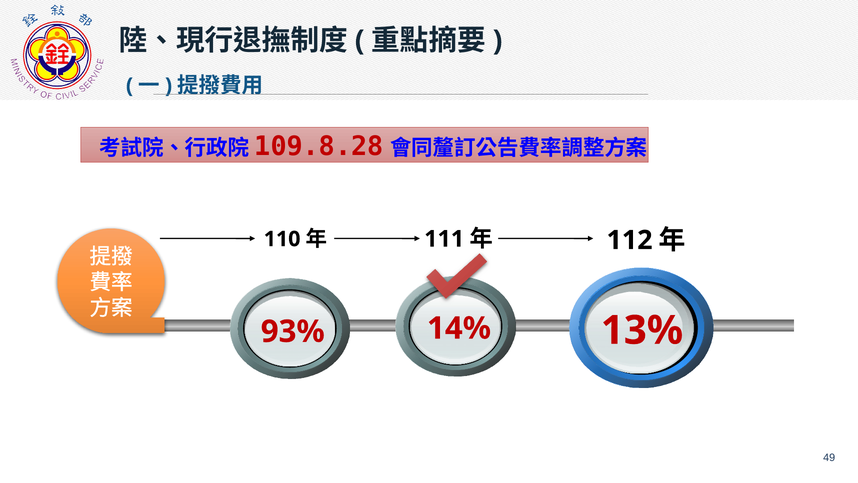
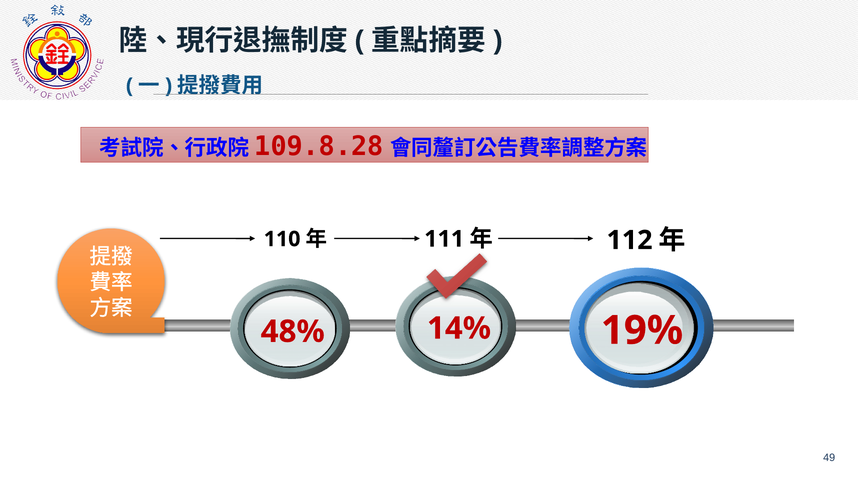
13%: 13% -> 19% (642, 330)
93%: 93% -> 48% (293, 331)
